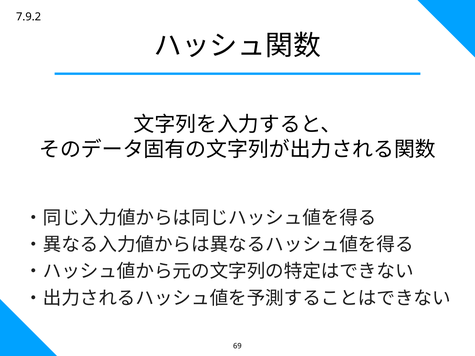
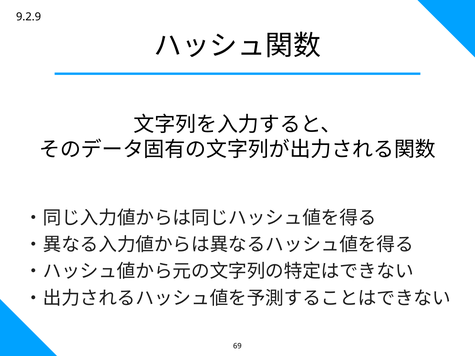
7.9.2: 7.9.2 -> 9.2.9 (29, 17)
